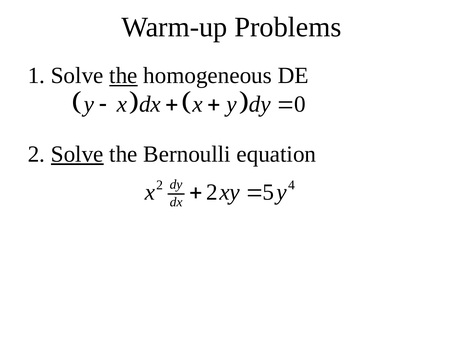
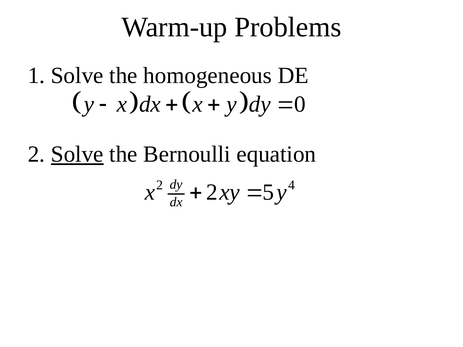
the underline: present -> none (123, 76)
